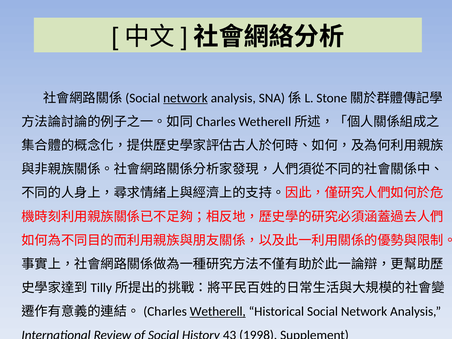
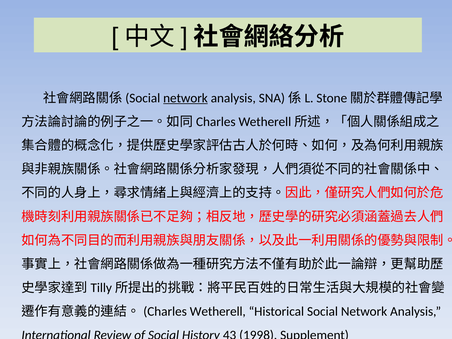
Wetherell underline: present -> none (218, 312)
